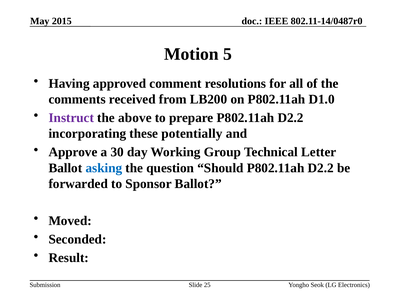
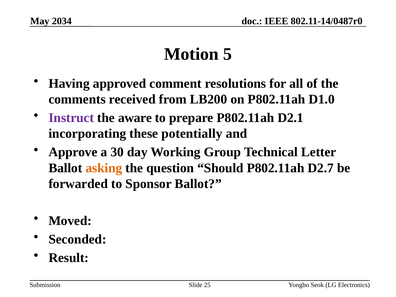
2015: 2015 -> 2034 (62, 21)
above: above -> aware (135, 118)
prepare P802.11ah D2.2: D2.2 -> D2.1 (291, 118)
asking colour: blue -> orange (104, 168)
Should P802.11ah D2.2: D2.2 -> D2.7 (321, 168)
